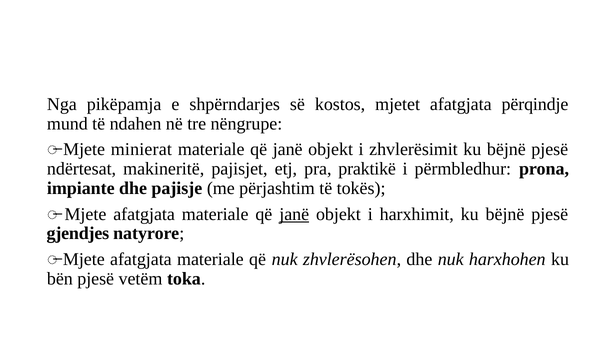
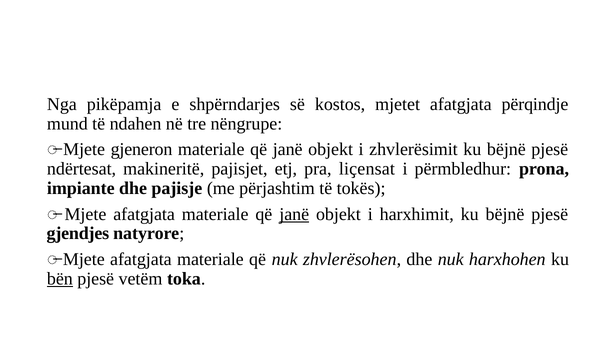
minierat: minierat -> gjeneron (142, 149)
praktikë: praktikë -> liҫensat (367, 169)
bën underline: none -> present (60, 278)
